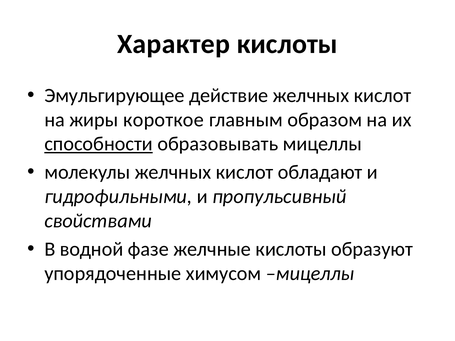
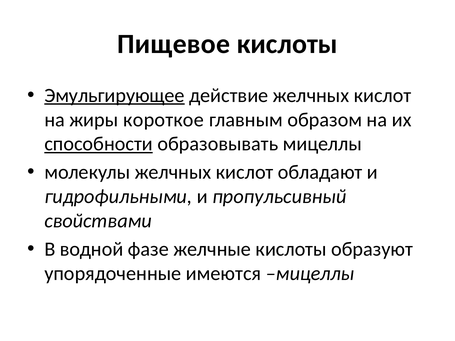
Характер: Характер -> Пищевое (174, 44)
Эмульгирующее underline: none -> present (115, 95)
химусом: химусом -> имеются (224, 274)
